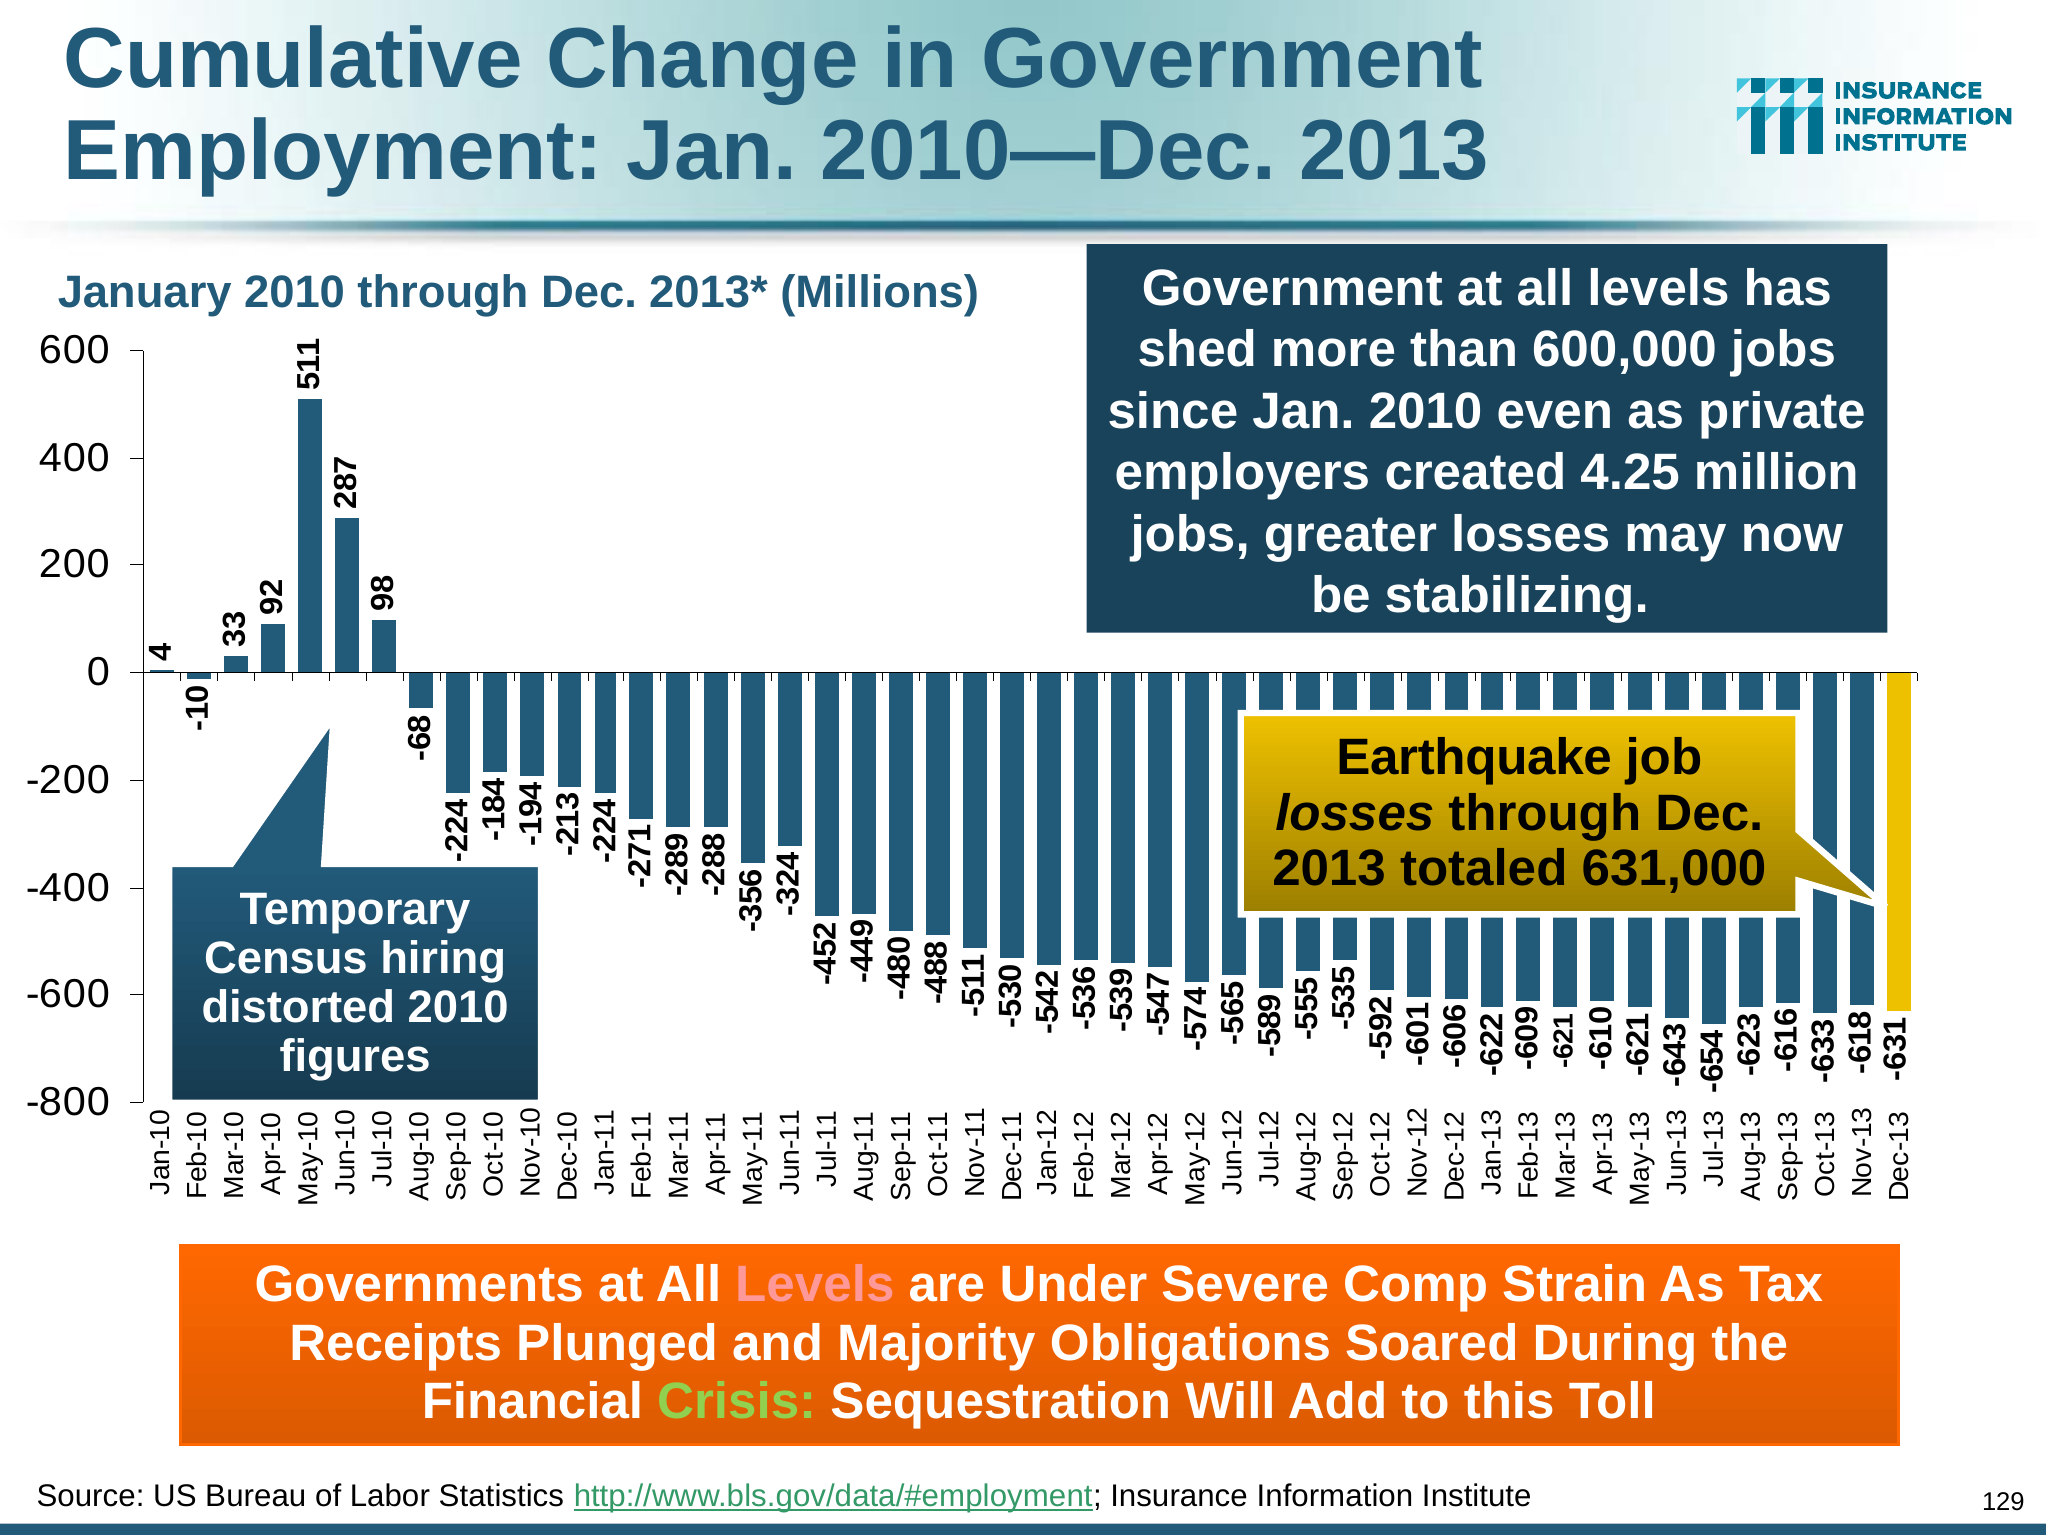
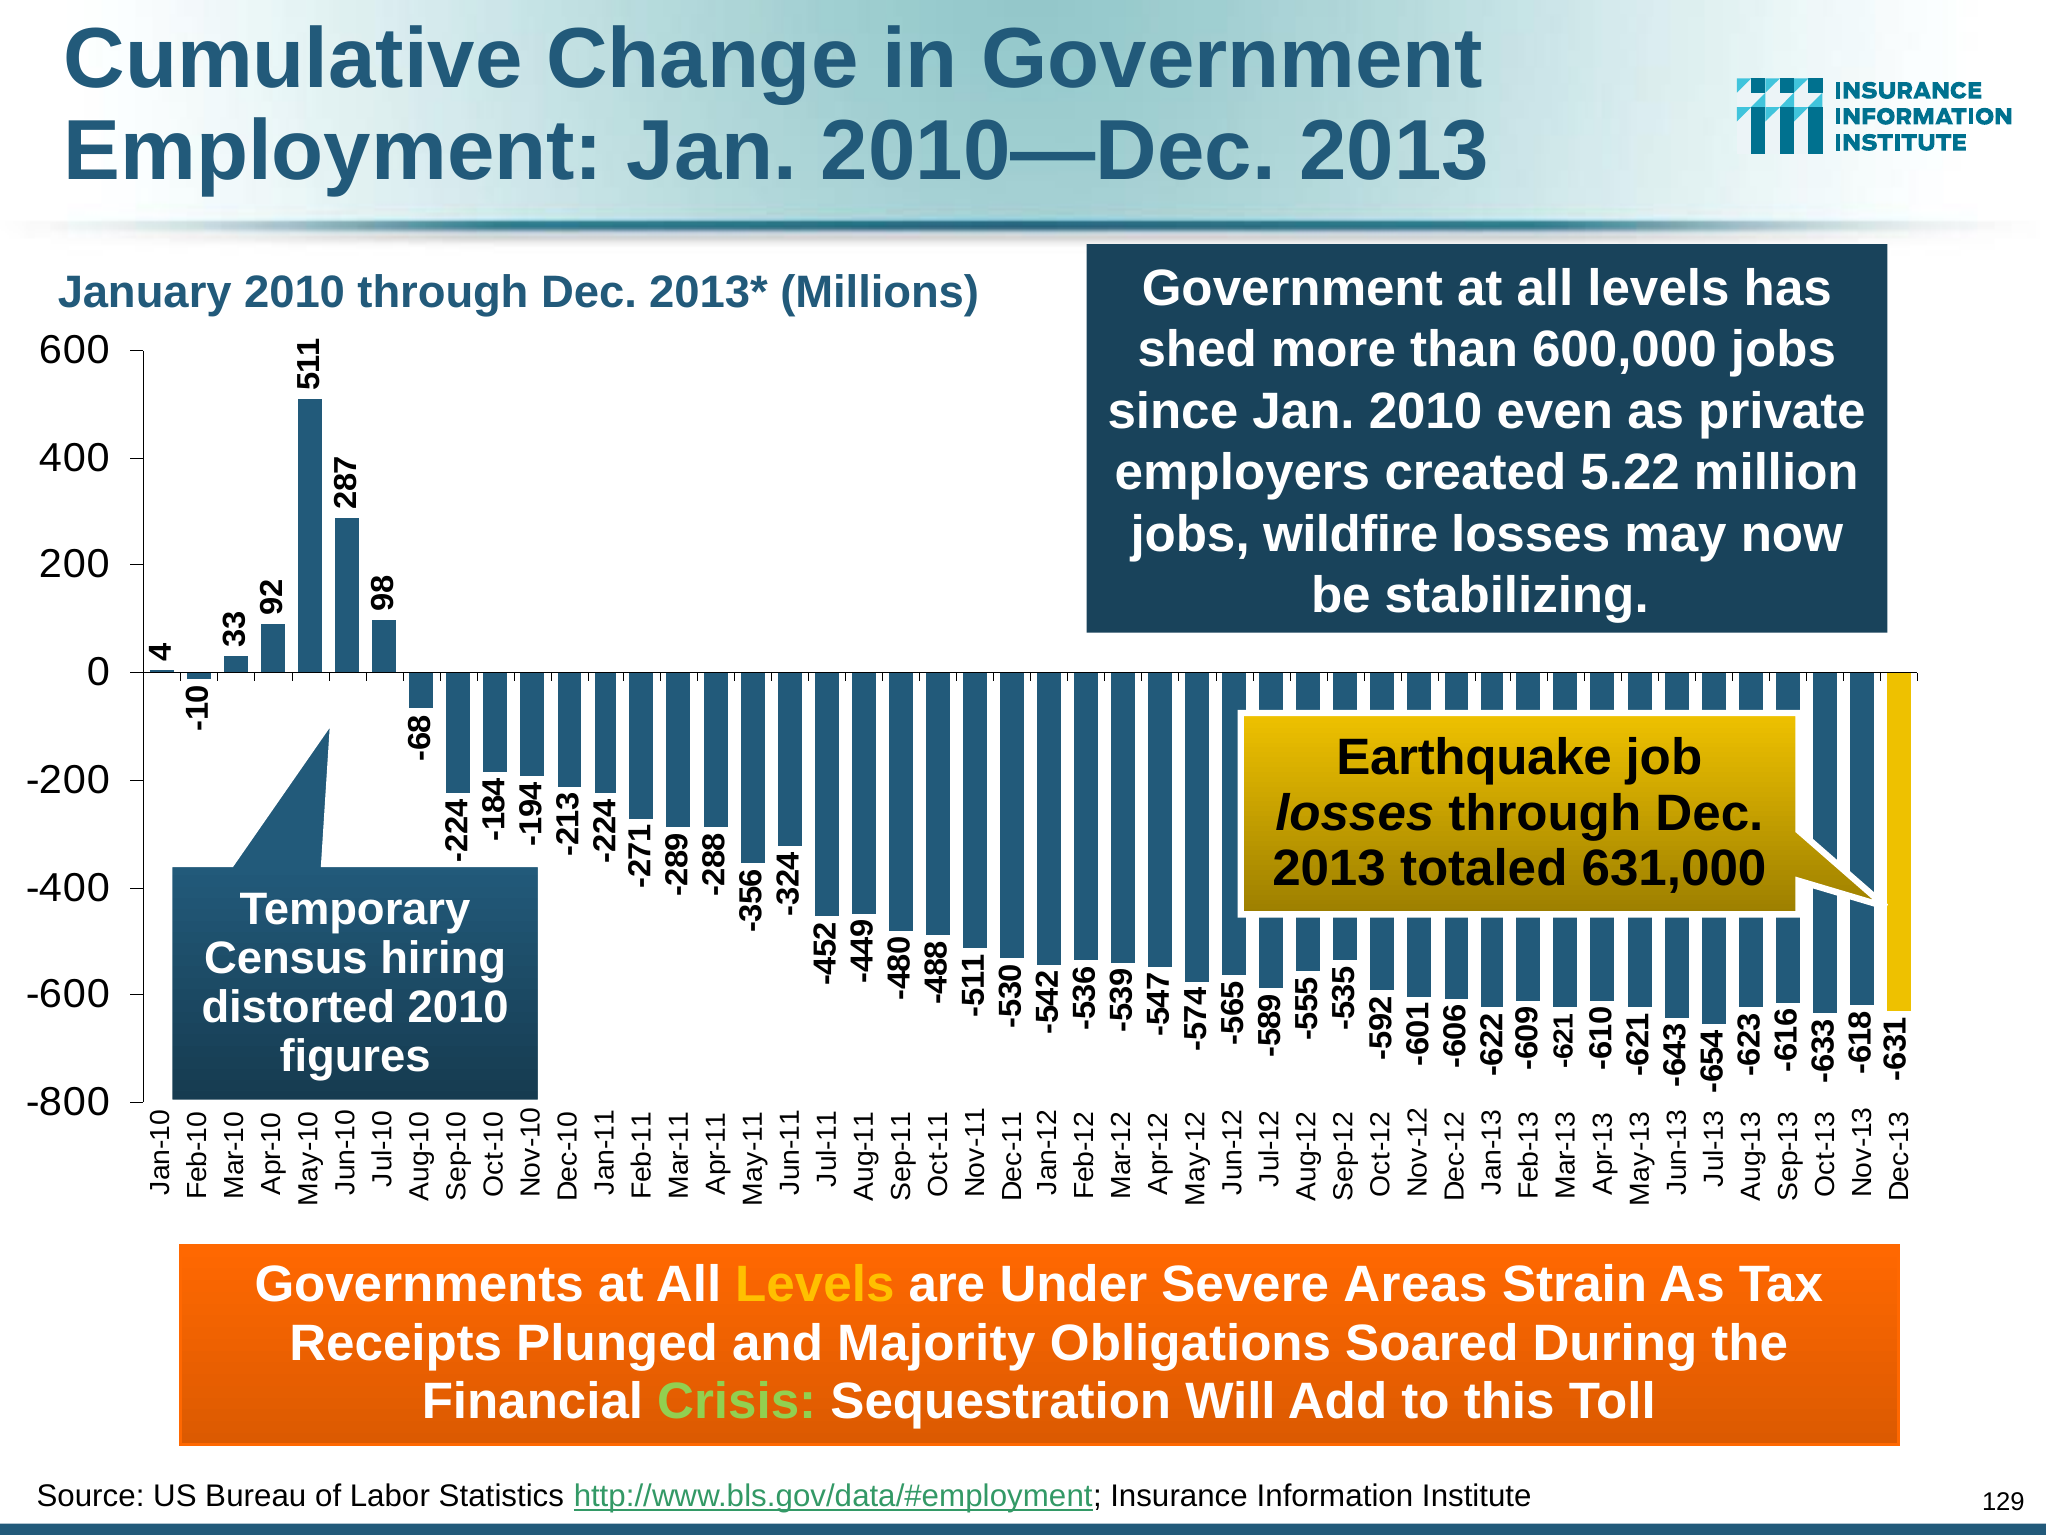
4.25: 4.25 -> 5.22 (1630, 473)
greater: greater -> wildfire (1351, 534)
Levels colour: pink -> yellow (815, 1285)
Comp: Comp -> Areas (1415, 1285)
